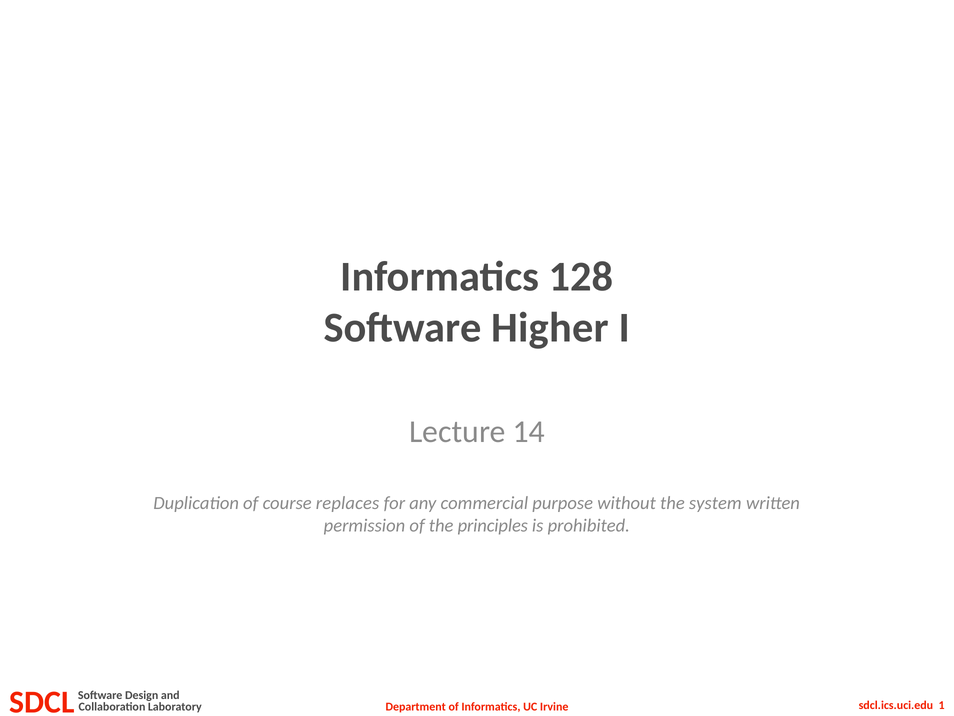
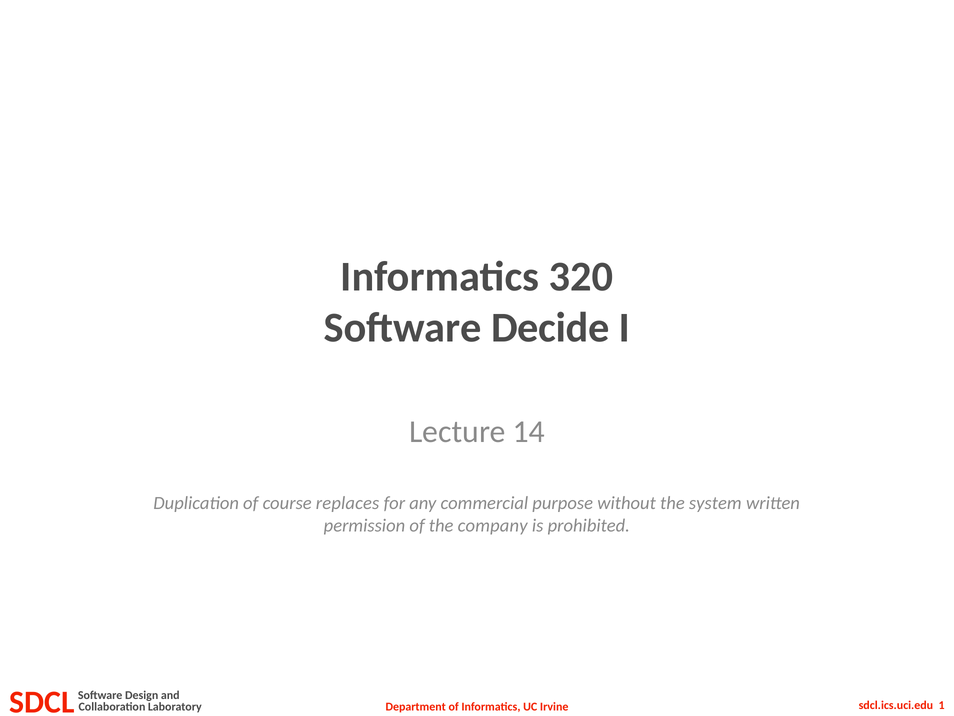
128: 128 -> 320 (581, 276)
Higher: Higher -> Decide (550, 327)
principles: principles -> company (493, 525)
